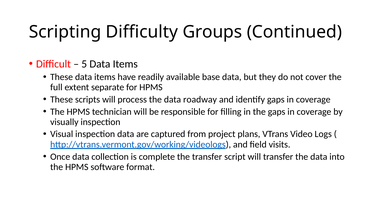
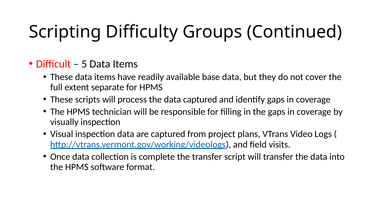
data roadway: roadway -> captured (200, 100)
